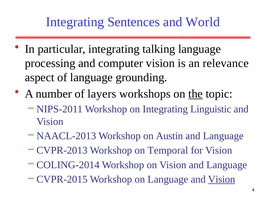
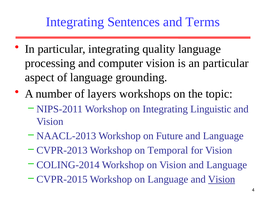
World: World -> Terms (203, 22)
talking: talking -> quality (159, 49)
an relevance: relevance -> particular (226, 63)
the underline: present -> none (196, 94)
Austin: Austin -> Future (169, 136)
